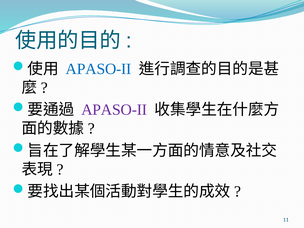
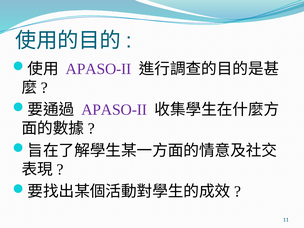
APASO-II colour: blue -> purple (99, 69)
